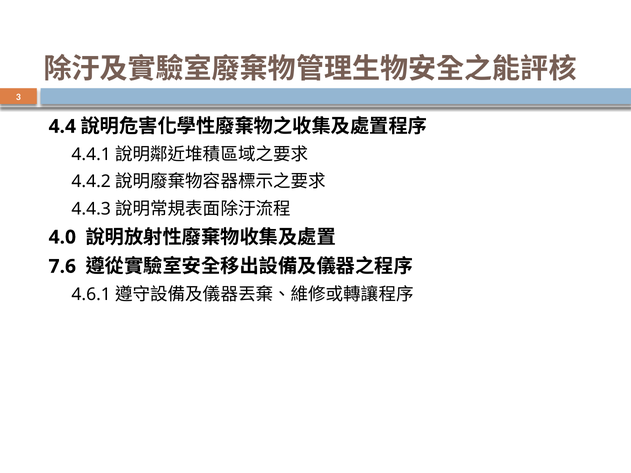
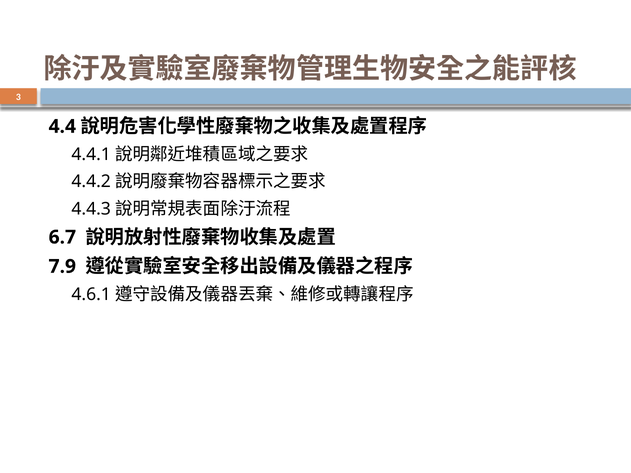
4.0: 4.0 -> 6.7 (62, 237)
7.6: 7.6 -> 7.9 (62, 267)
